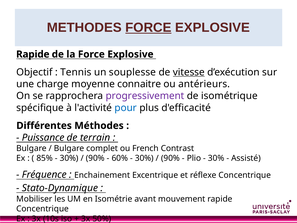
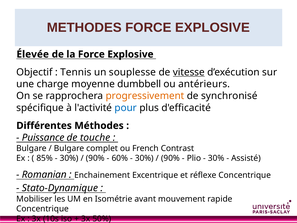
FORCE underline: present -> none (148, 27)
Rapide: Rapide -> Élevée (33, 54)
connaitre: connaitre -> dumbbell (139, 84)
progressivement colour: purple -> orange (145, 96)
isométrique: isométrique -> synchronisé (229, 96)
terrain: terrain -> touche (95, 137)
Fréquence: Fréquence -> Romanian (44, 175)
